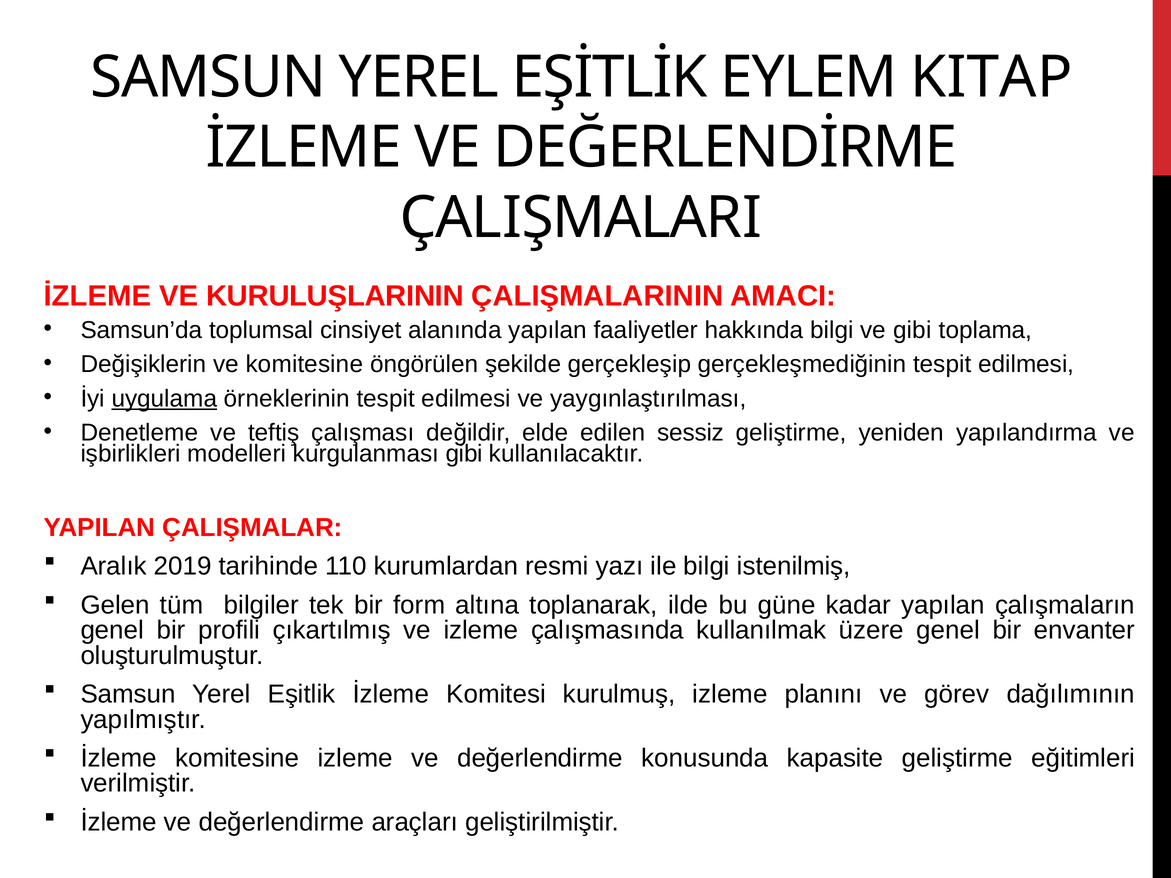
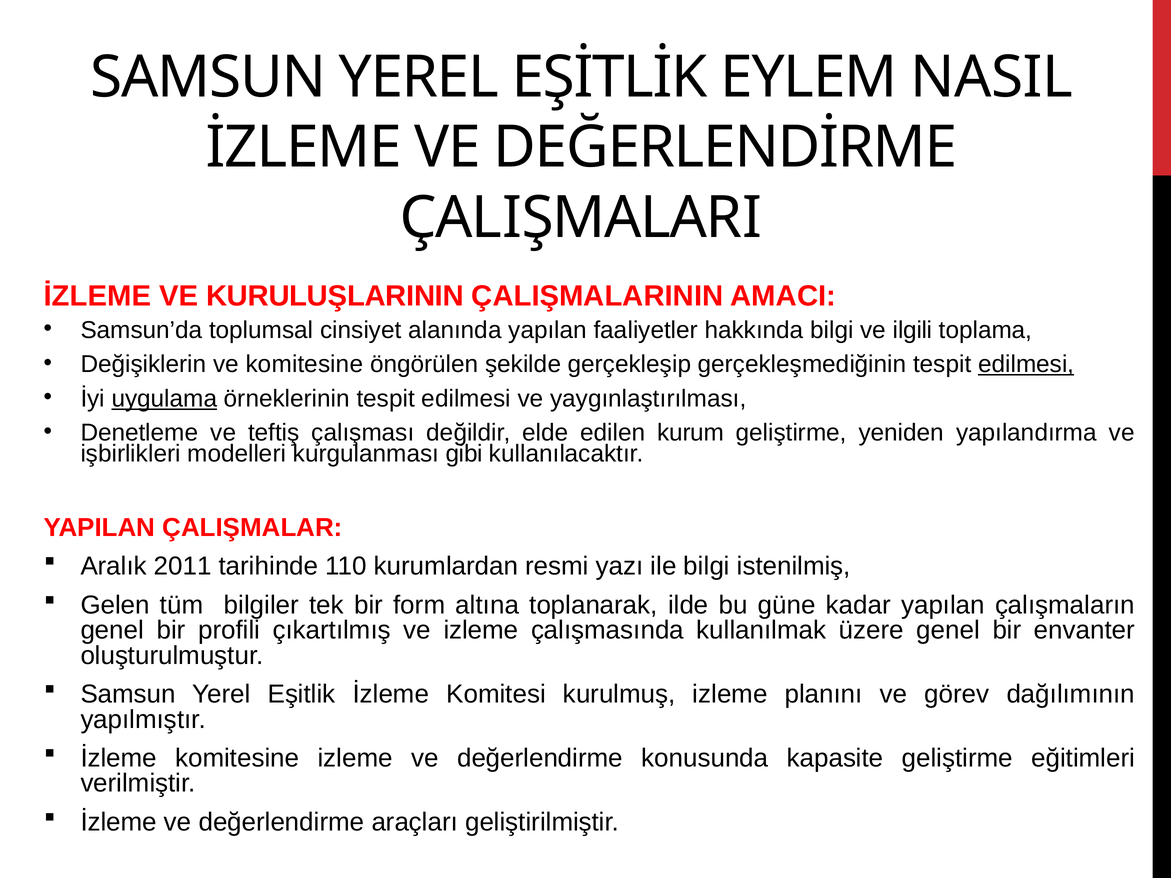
KITAP: KITAP -> NASIL (992, 77)
ve gibi: gibi -> ilgili (913, 330)
edilmesi underline: none -> present (1026, 365)
sessiz: sessiz -> kurum (691, 433)
2019: 2019 -> 2011 (183, 567)
